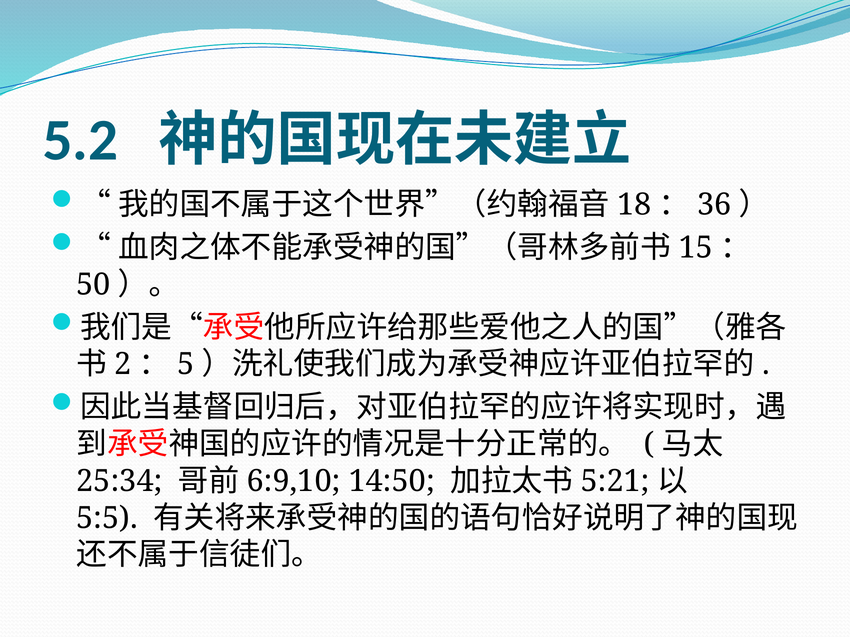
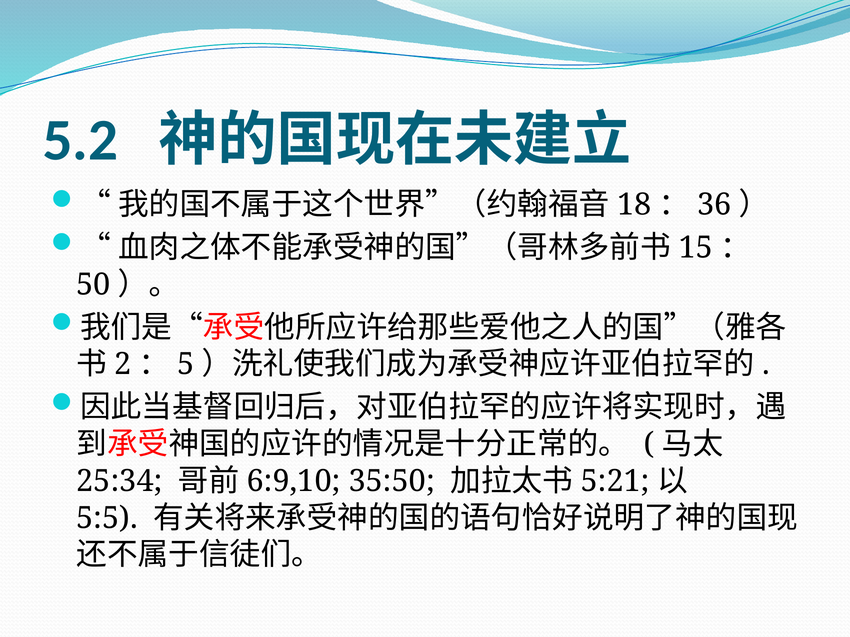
14:50: 14:50 -> 35:50 (392, 481)
